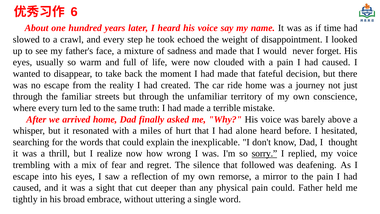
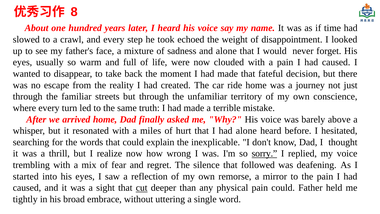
6: 6 -> 8 (74, 12)
and made: made -> alone (226, 51)
escape: escape -> started (26, 176)
cut underline: none -> present (142, 188)
